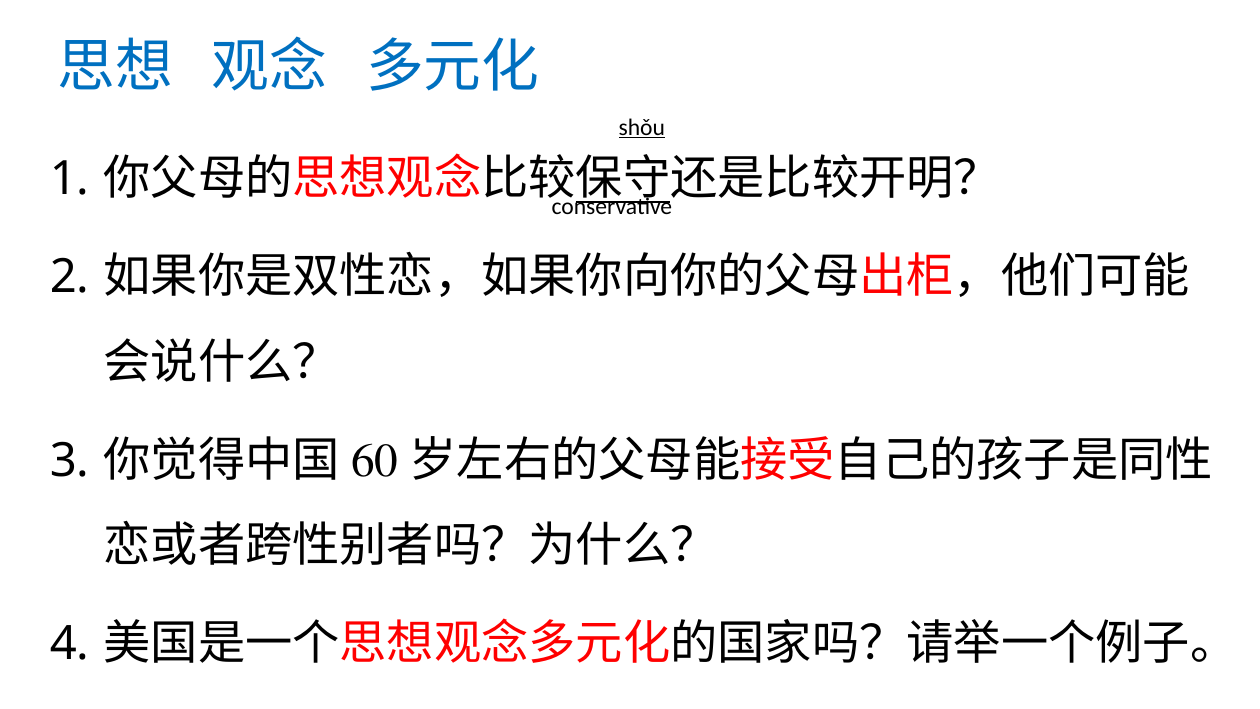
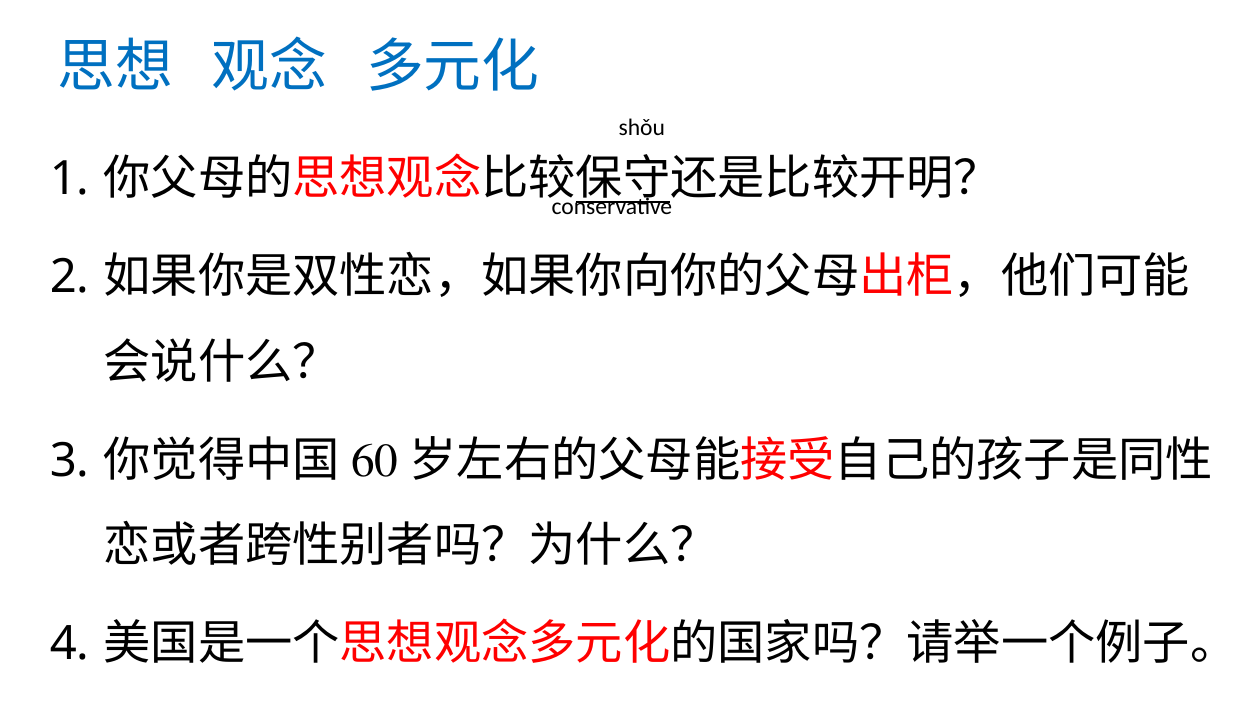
shǒu underline: present -> none (642, 127)
